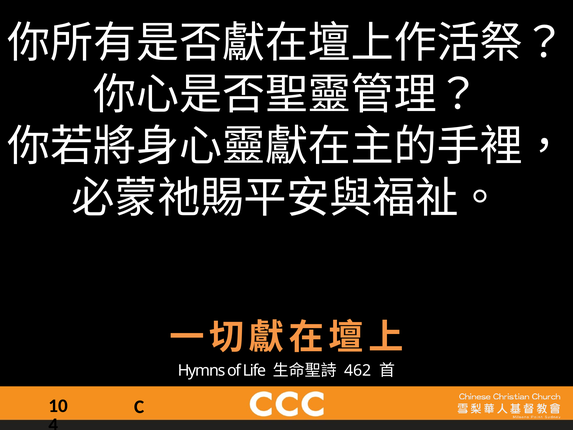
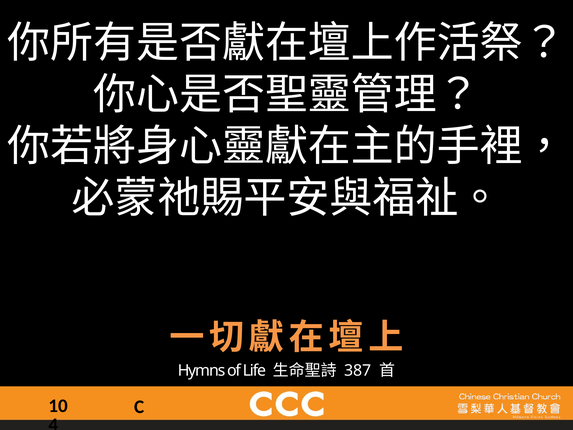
462: 462 -> 387 (358, 370)
